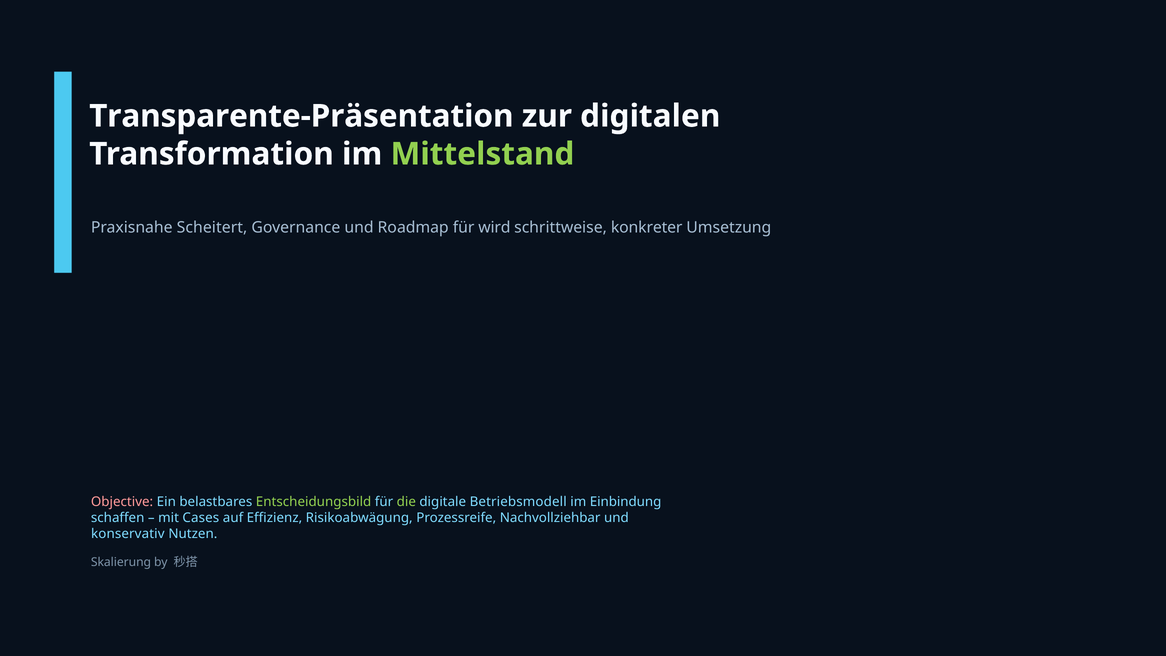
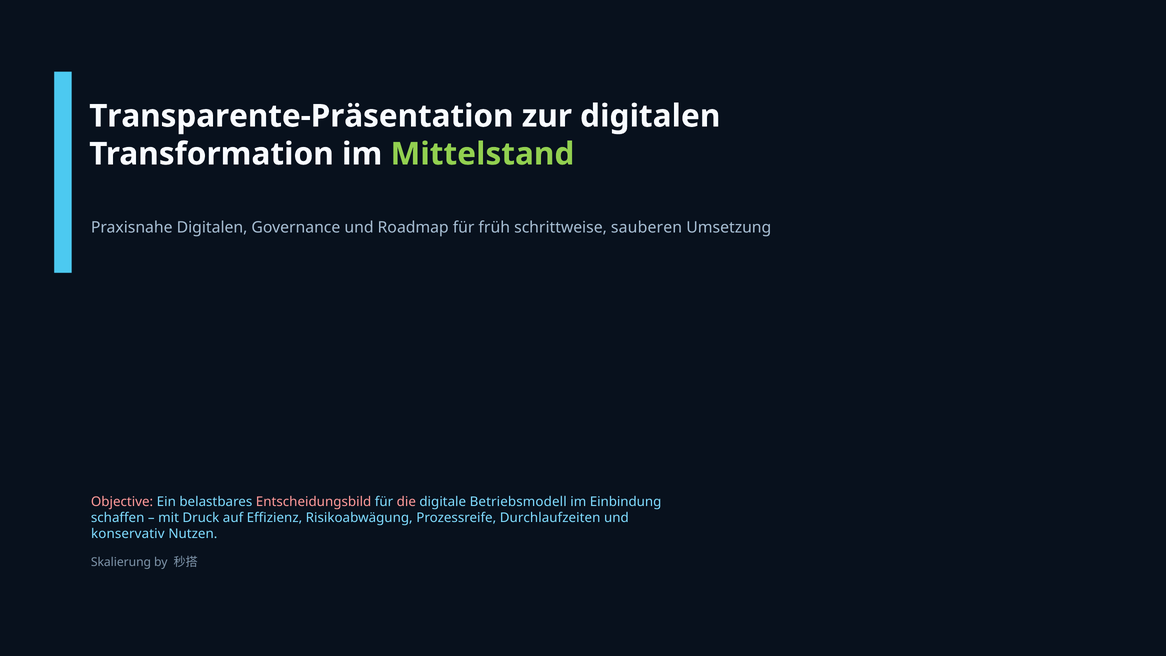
Praxisnahe Scheitert: Scheitert -> Digitalen (212, 228)
wird: wird -> früh (494, 228)
konkreter: konkreter -> sauberen (647, 228)
Entscheidungsbild colour: light green -> pink (314, 502)
die colour: light green -> pink (406, 502)
Cases: Cases -> Druck (201, 518)
Nachvollziehbar: Nachvollziehbar -> Durchlaufzeiten (550, 518)
